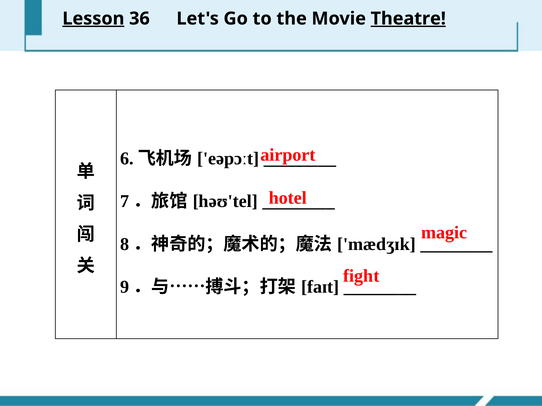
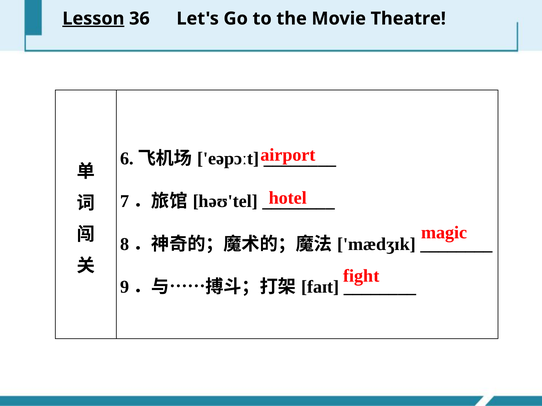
Theatre underline: present -> none (408, 19)
